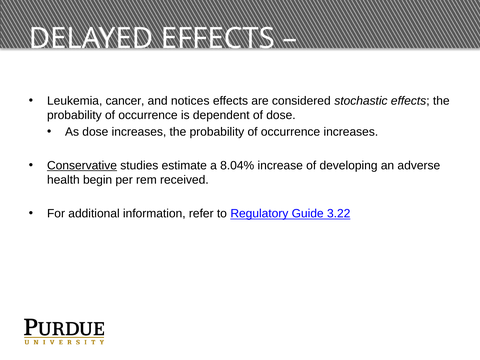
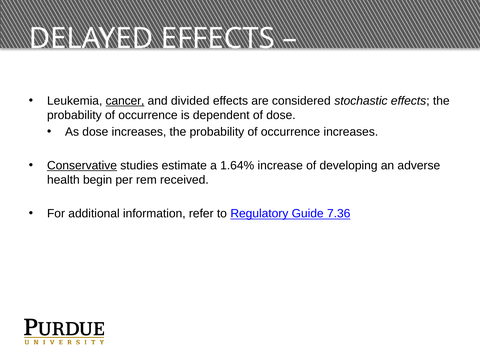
cancer underline: none -> present (125, 101)
notices: notices -> divided (190, 101)
8.04%: 8.04% -> 1.64% (237, 166)
3.22: 3.22 -> 7.36 (339, 214)
